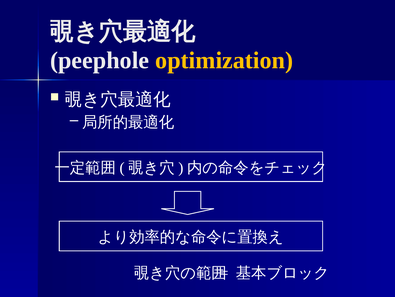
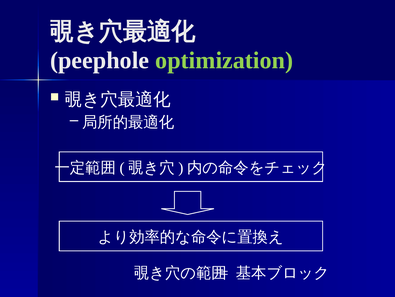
optimization colour: yellow -> light green (224, 60)
